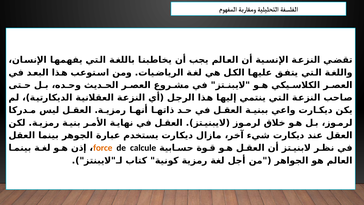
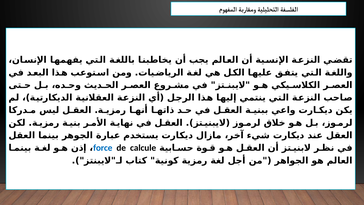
force colour: orange -> blue (103, 148)
